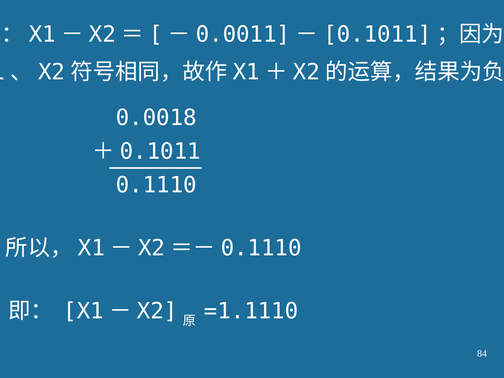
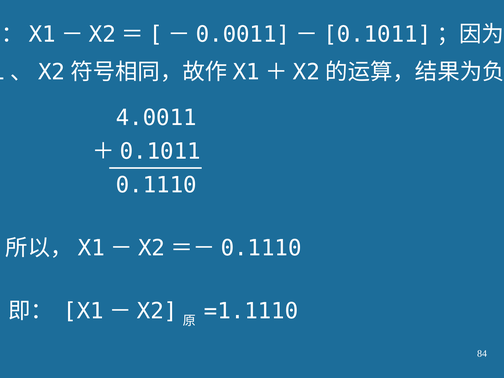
0.0018: 0.0018 -> 4.0011 (156, 118)
